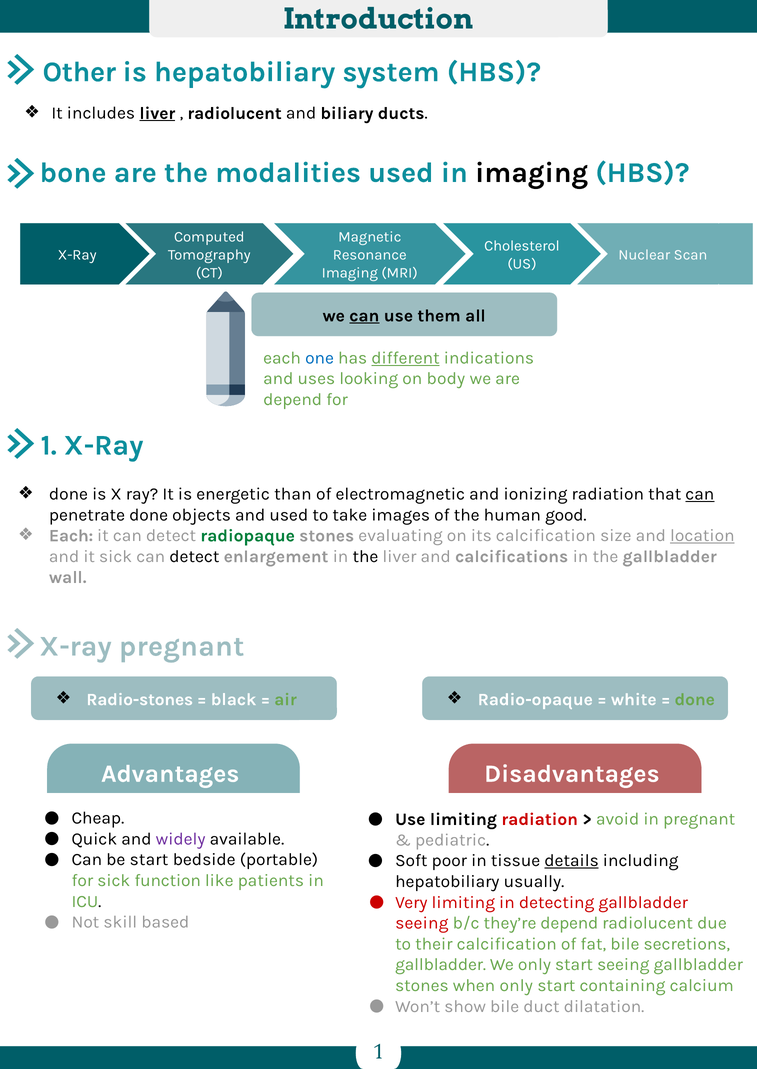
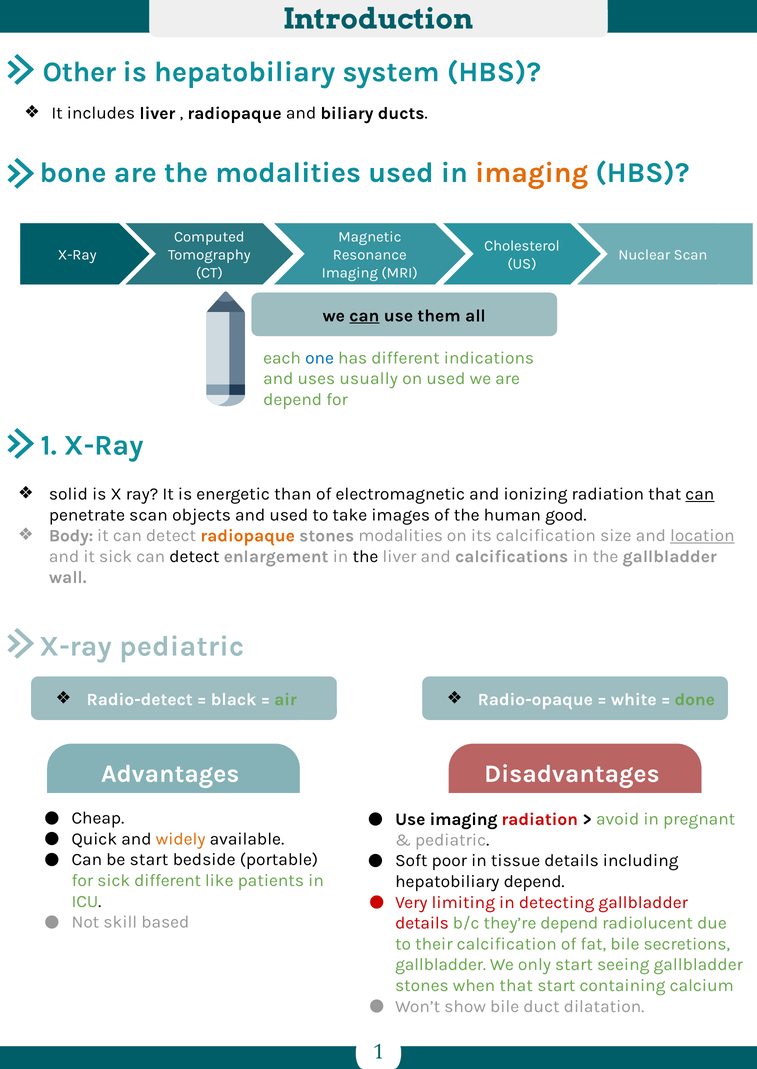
liver underline: present -> none (157, 113)
radiolucent: radiolucent -> radiopaque (235, 113)
imaging colour: black -> orange (532, 172)
different underline: present -> none (405, 358)
looking: looking -> usually (369, 379)
on body: body -> used (446, 379)
done: done -> solid (68, 494)
penetrate done: done -> scan (149, 515)
Each: Each -> Body (71, 535)
radiopaque colour: green -> orange (248, 535)
stones evaluating: evaluating -> modalities (401, 535)
X-ray pregnant: pregnant -> pediatric (182, 646)
Radio-stones: Radio-stones -> Radio-detect (140, 699)
Use limiting: limiting -> imaging (464, 819)
widely colour: purple -> orange (181, 839)
details underline: present -> none (572, 861)
sick function: function -> different (168, 880)
hepatobiliary usually: usually -> depend (534, 881)
seeing: seeing -> details (422, 923)
when only: only -> that (516, 985)
